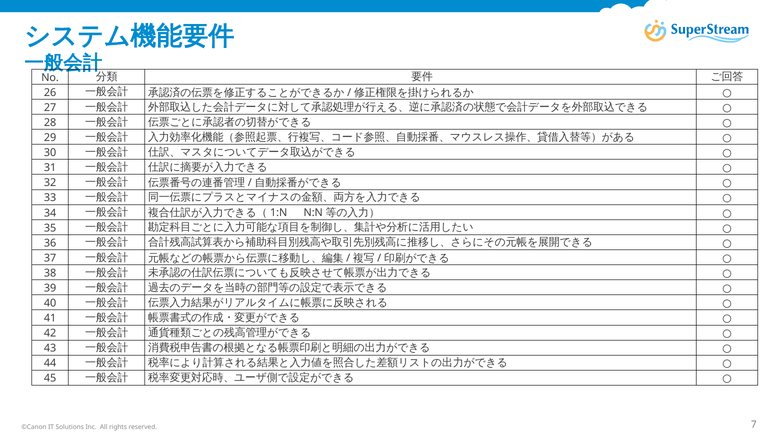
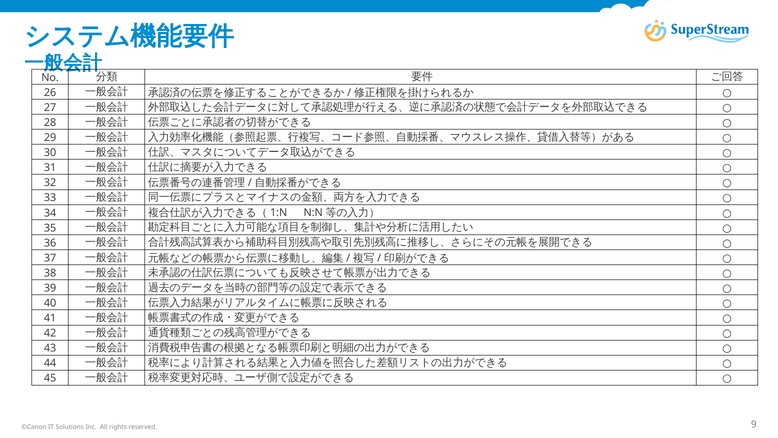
7: 7 -> 9 (754, 424)
